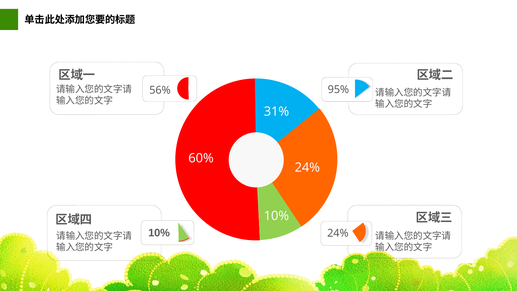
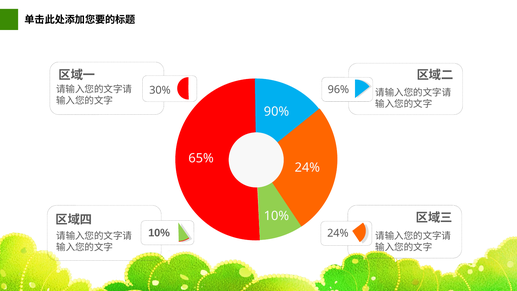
95%: 95% -> 96% (338, 89)
56%: 56% -> 30% (160, 90)
31%: 31% -> 90% (276, 111)
60%: 60% -> 65% (201, 158)
